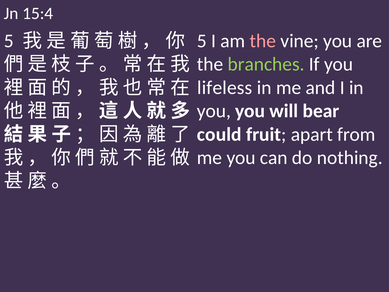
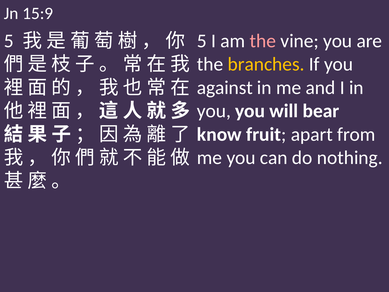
15:4: 15:4 -> 15:9 (38, 13)
branches colour: light green -> yellow (266, 64)
lifeless: lifeless -> against (225, 88)
could: could -> know (219, 134)
